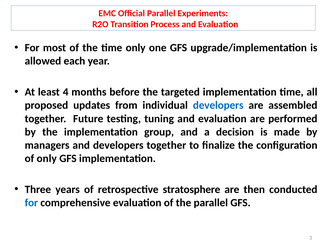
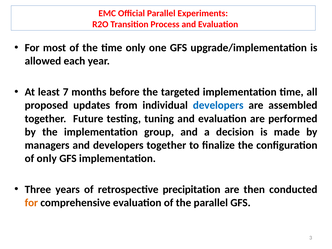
4: 4 -> 7 (66, 92)
stratosphere: stratosphere -> precipitation (192, 189)
for colour: blue -> orange (31, 203)
